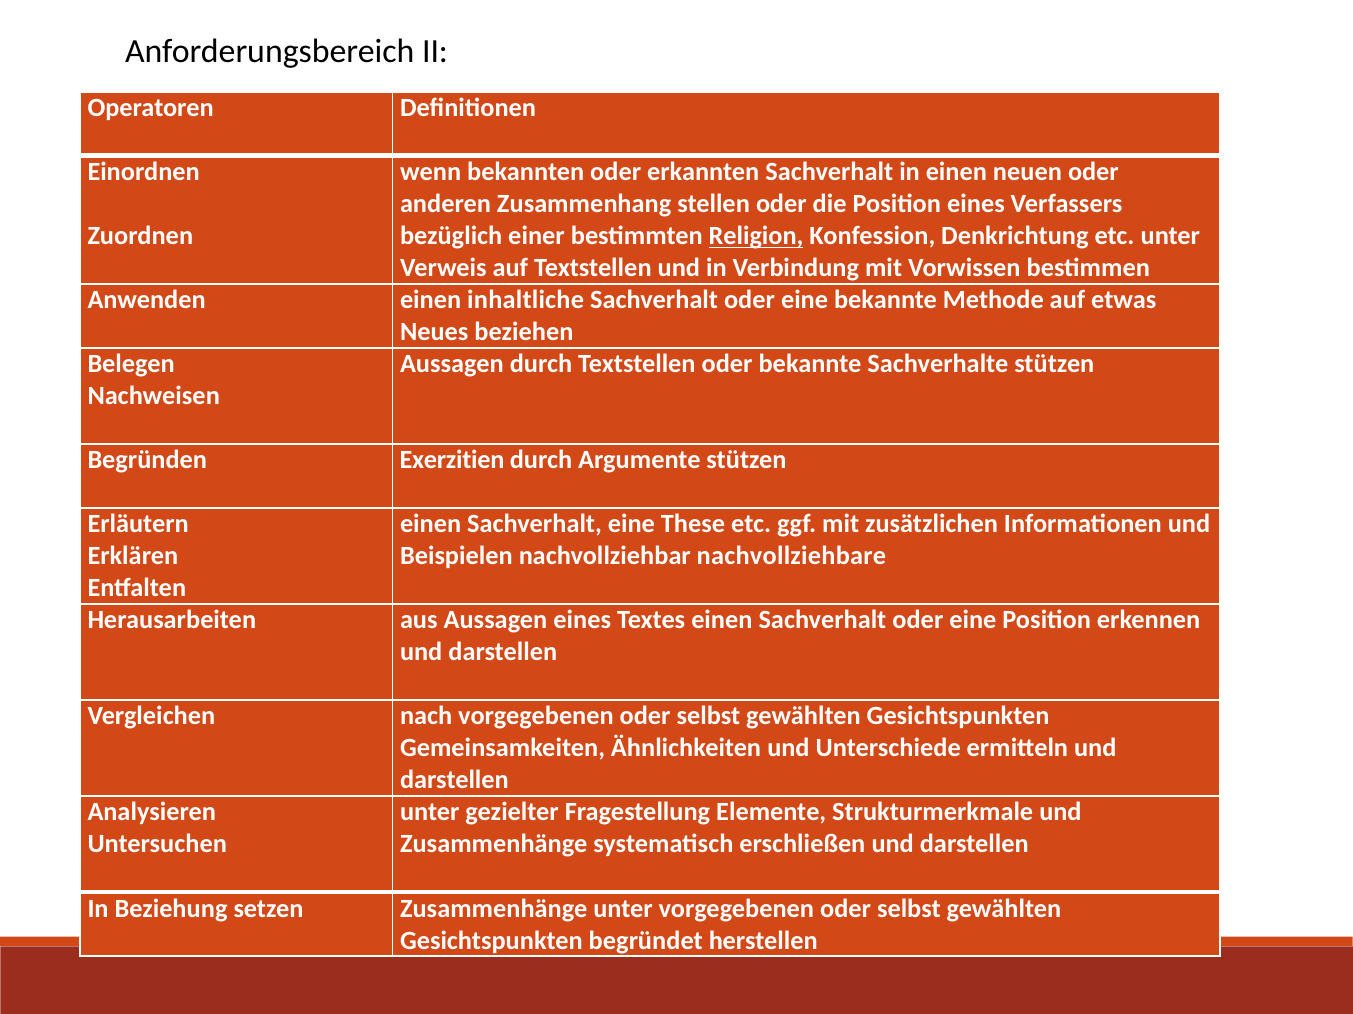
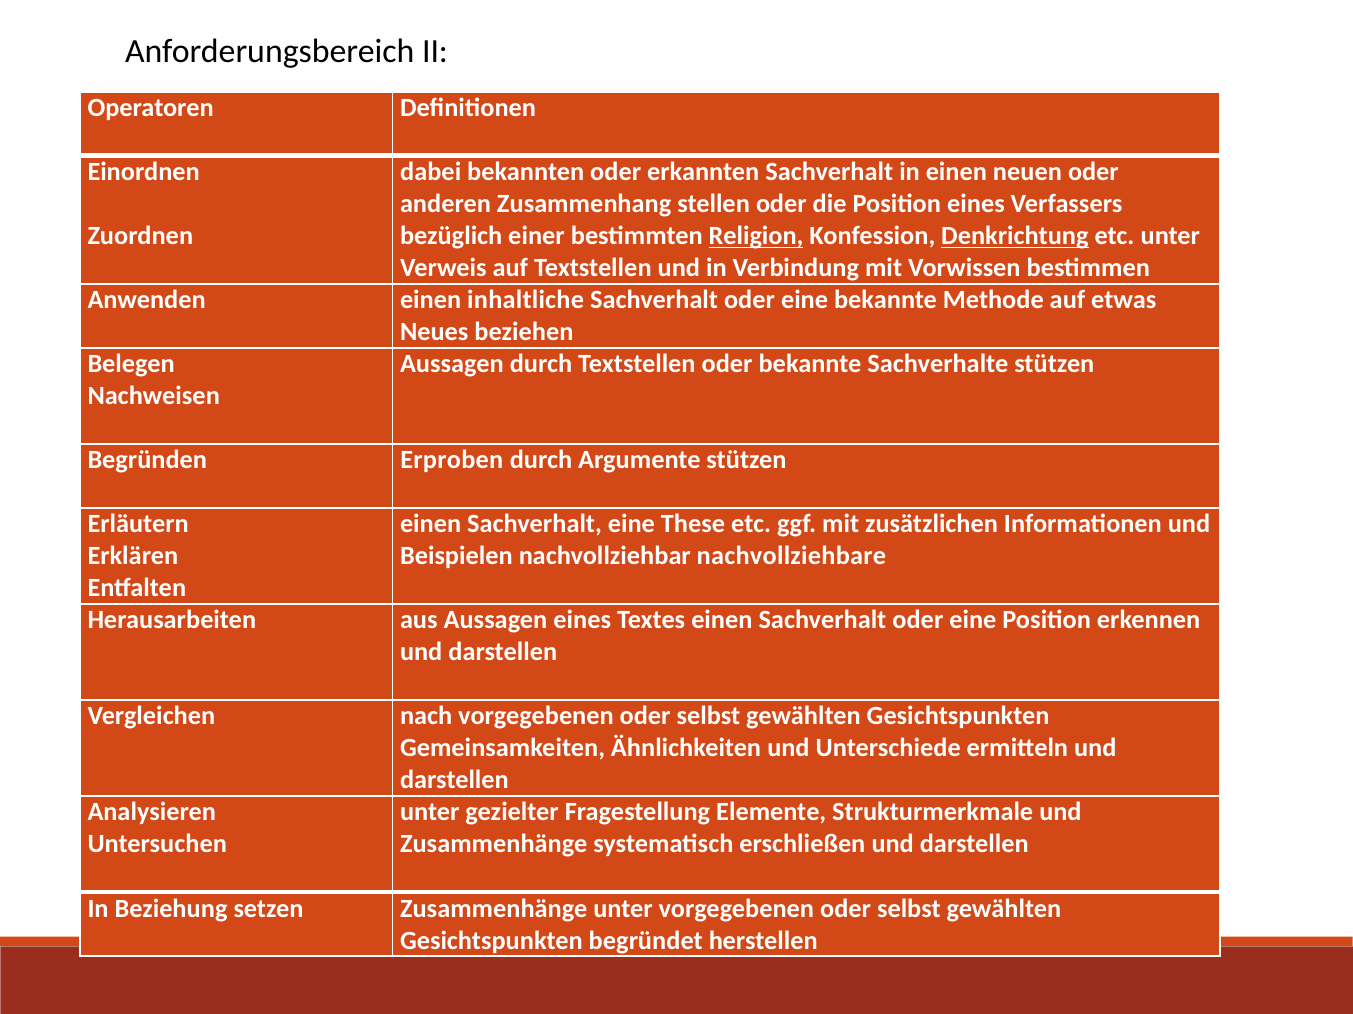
wenn: wenn -> dabei (431, 172)
Denkrichtung underline: none -> present (1015, 236)
Exerzitien: Exerzitien -> Erproben (452, 461)
